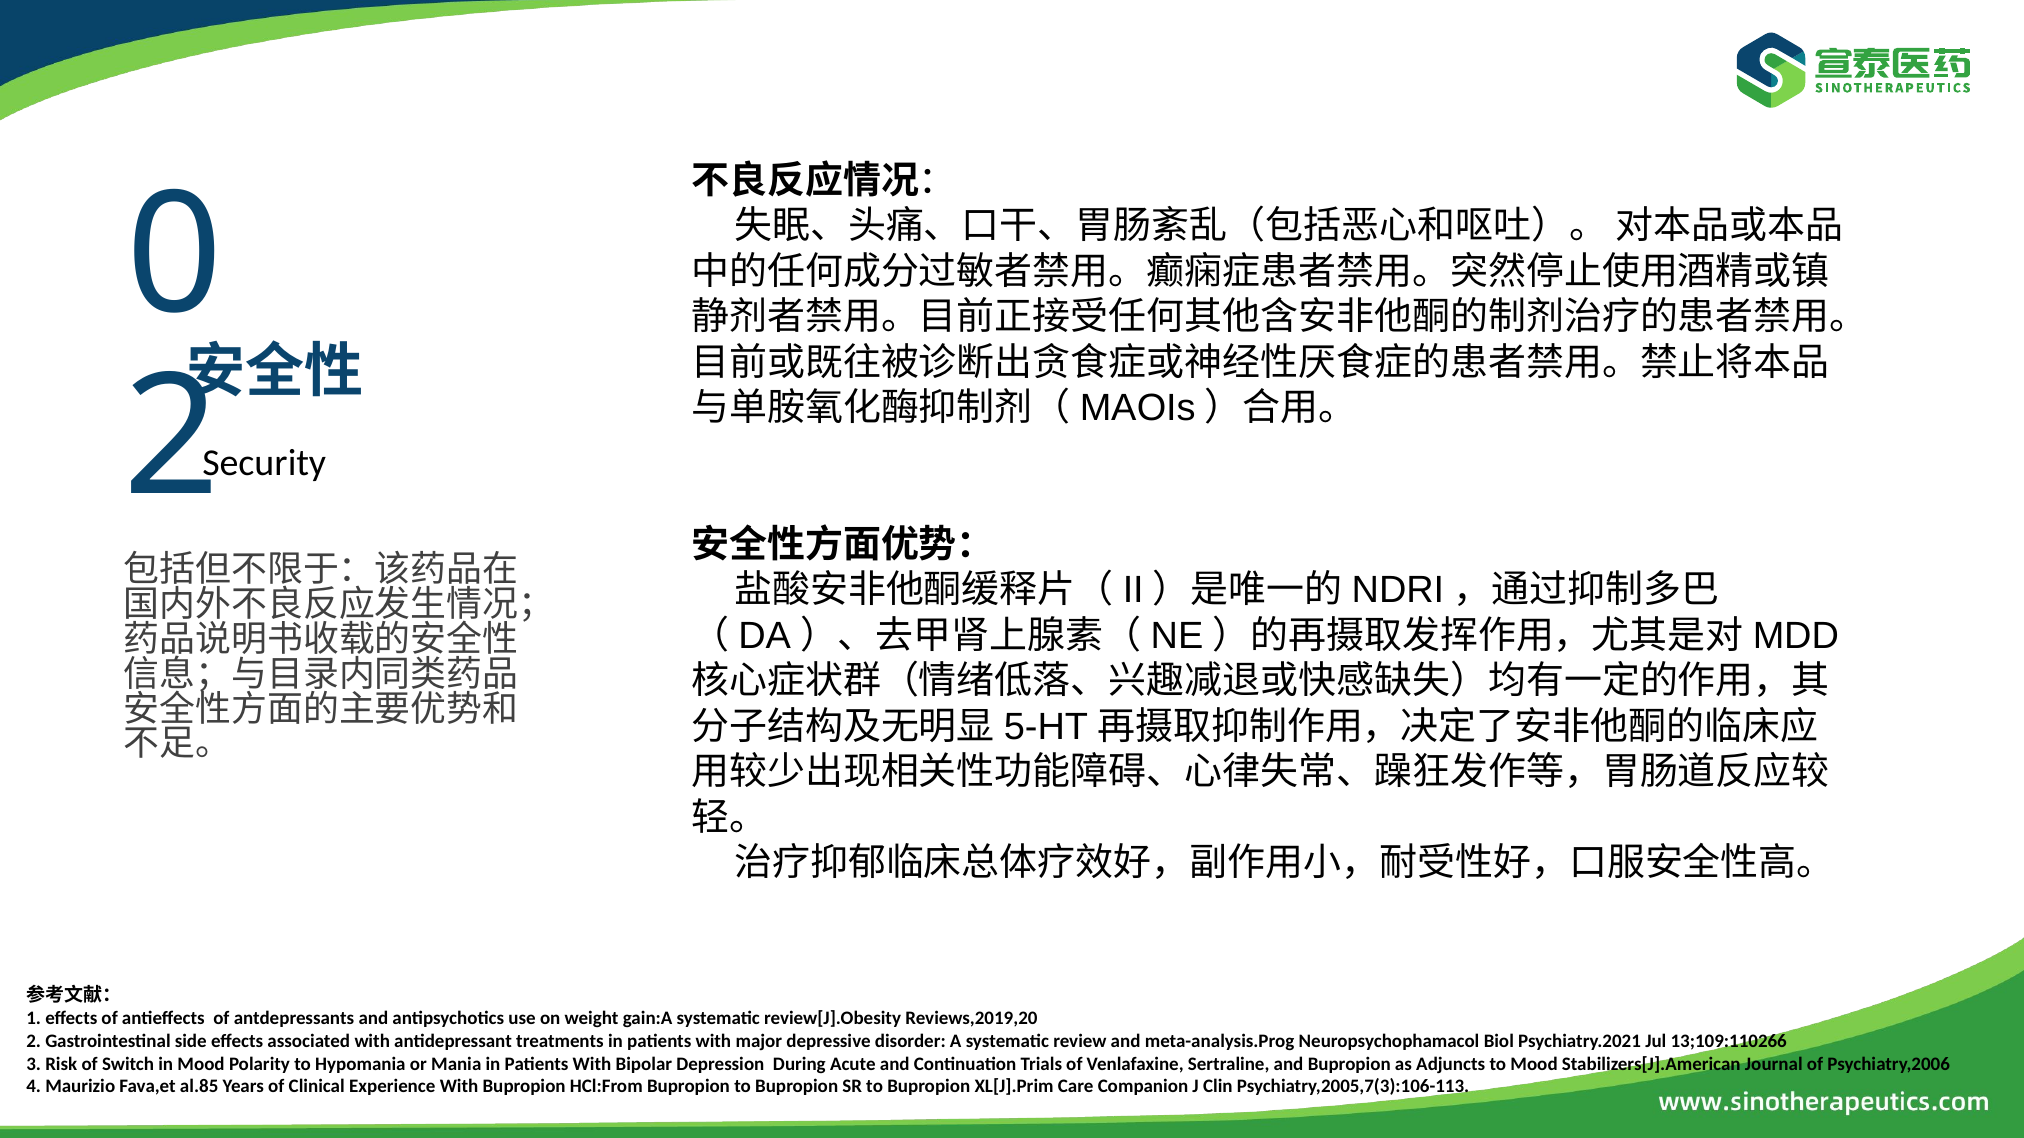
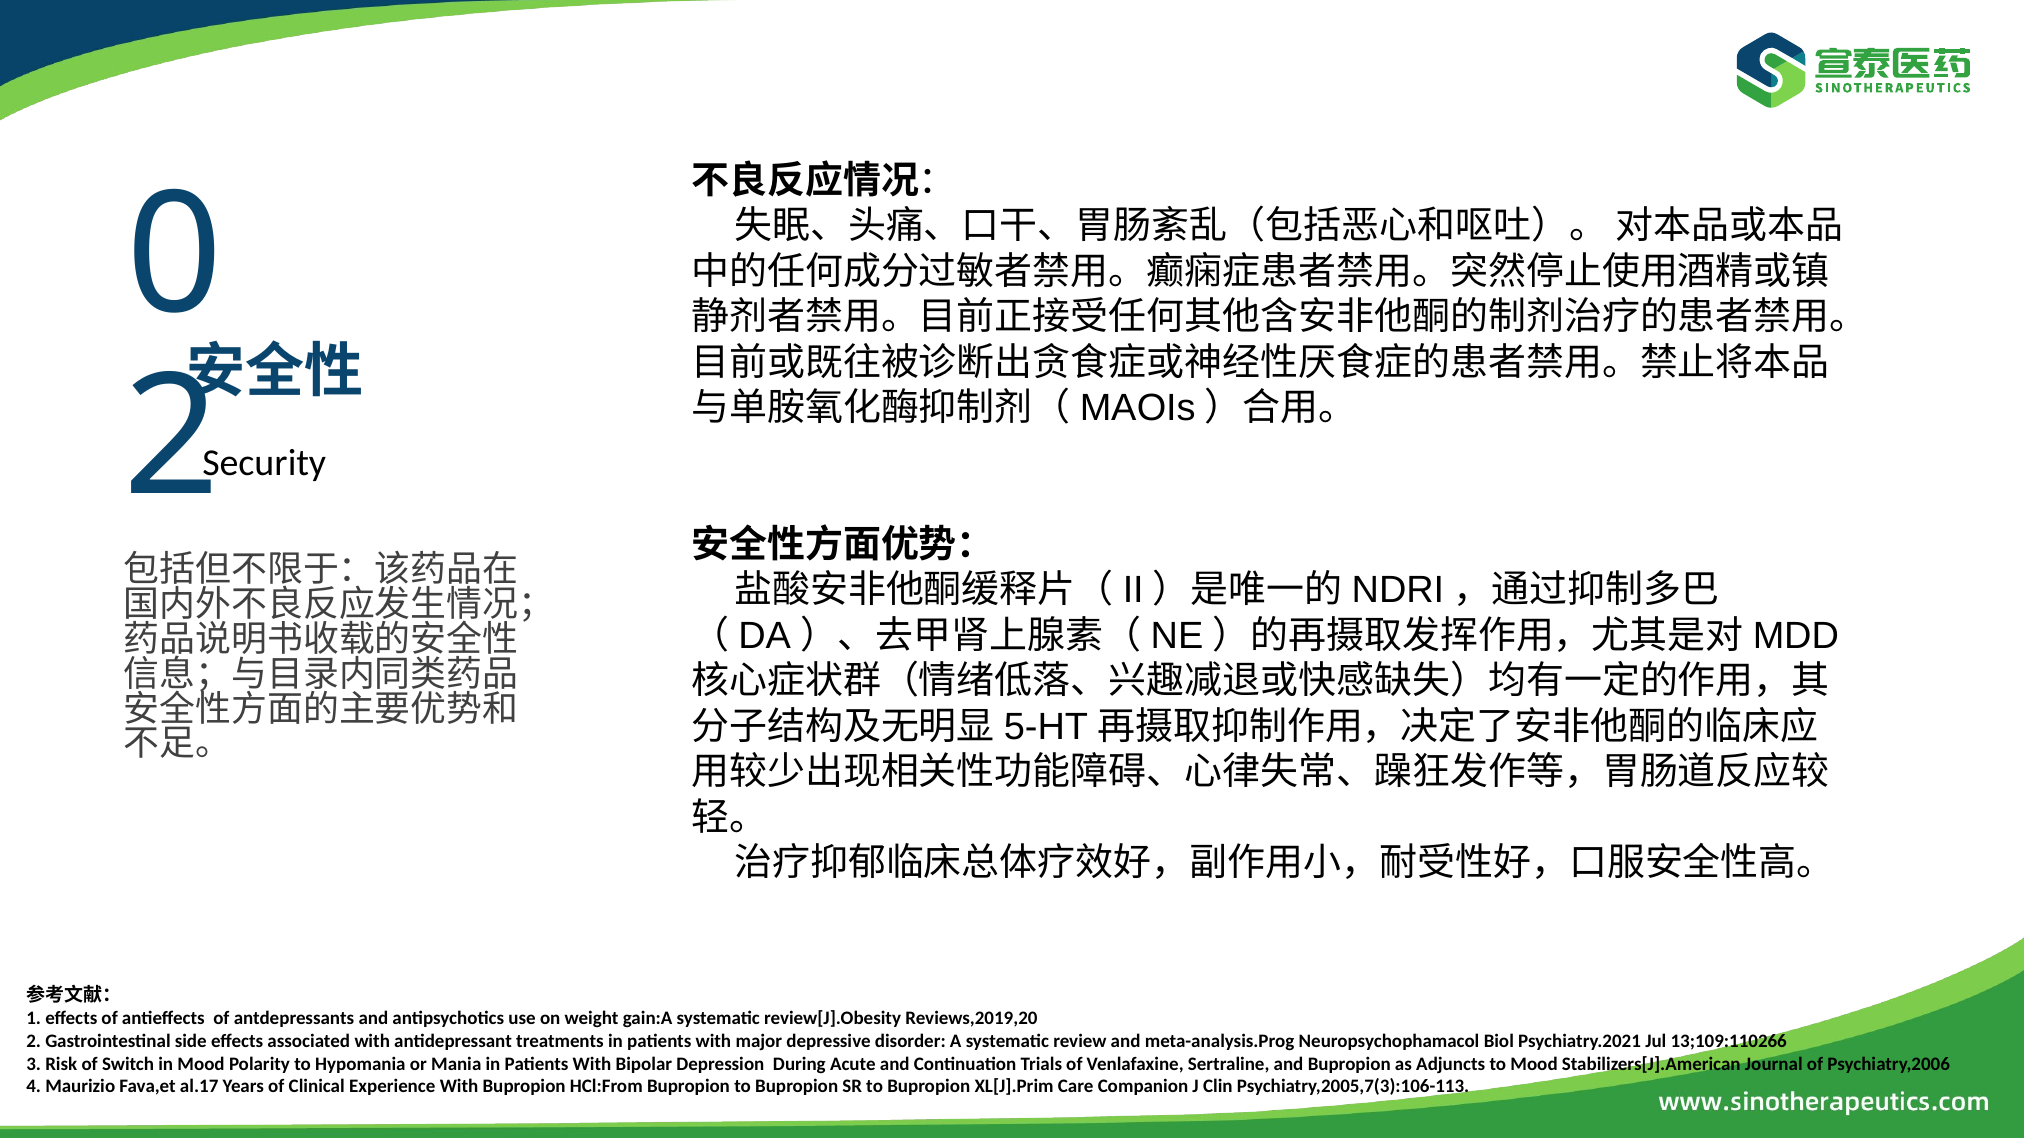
al.85: al.85 -> al.17 (199, 1087)
